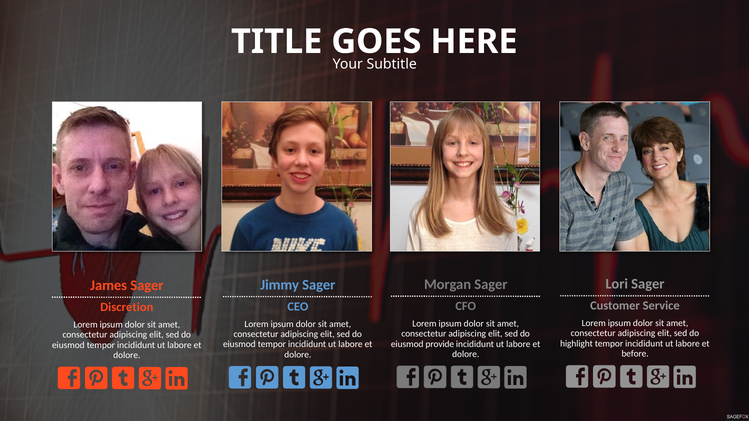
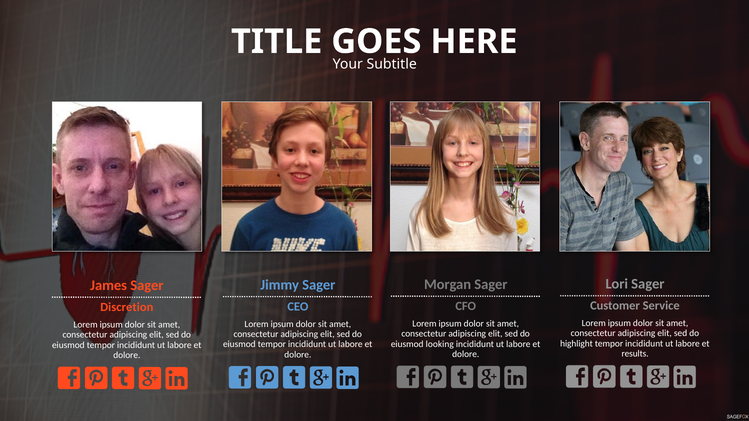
provide: provide -> looking (440, 344)
before: before -> results (635, 354)
